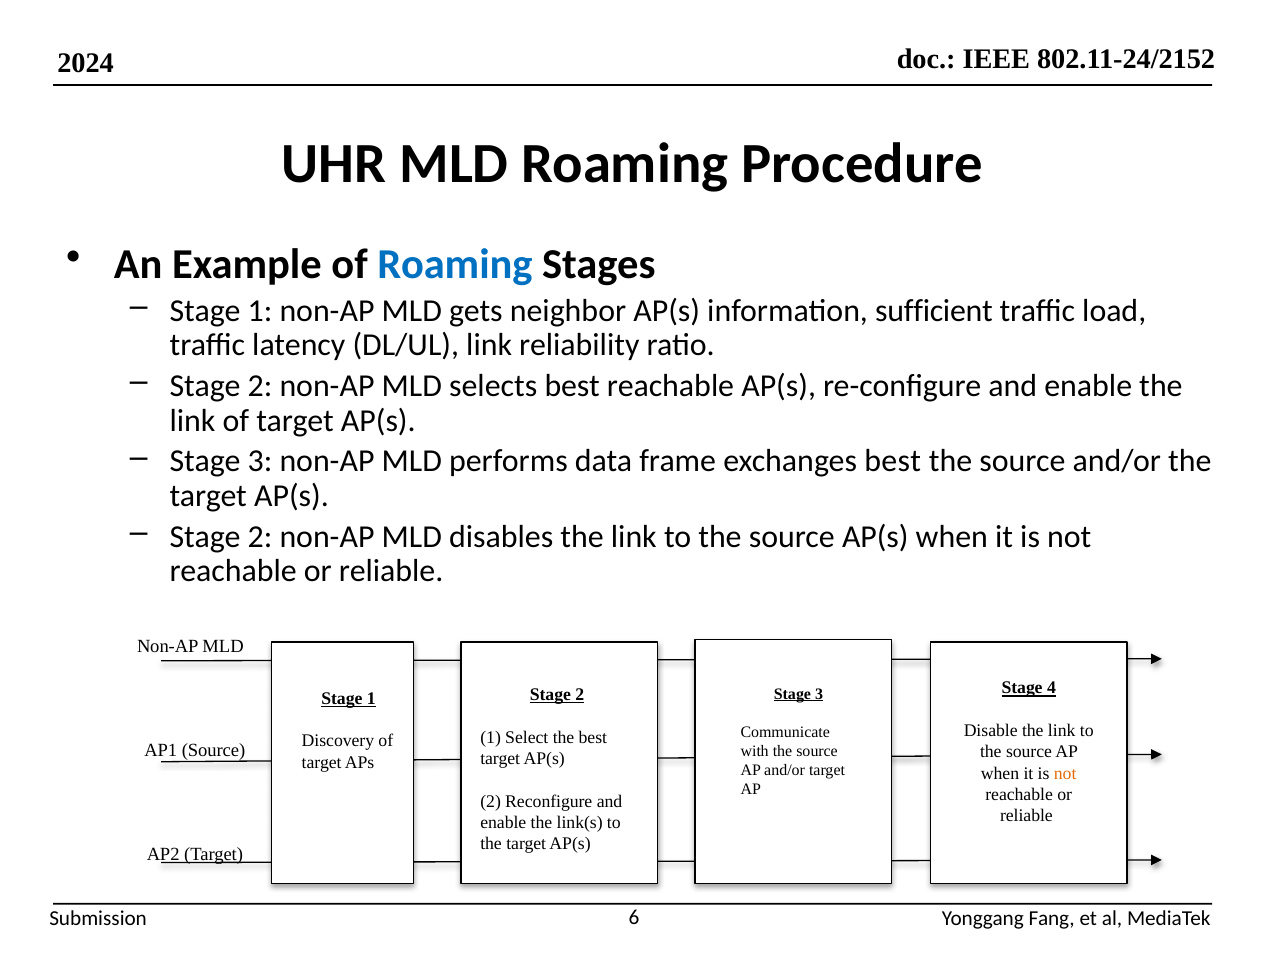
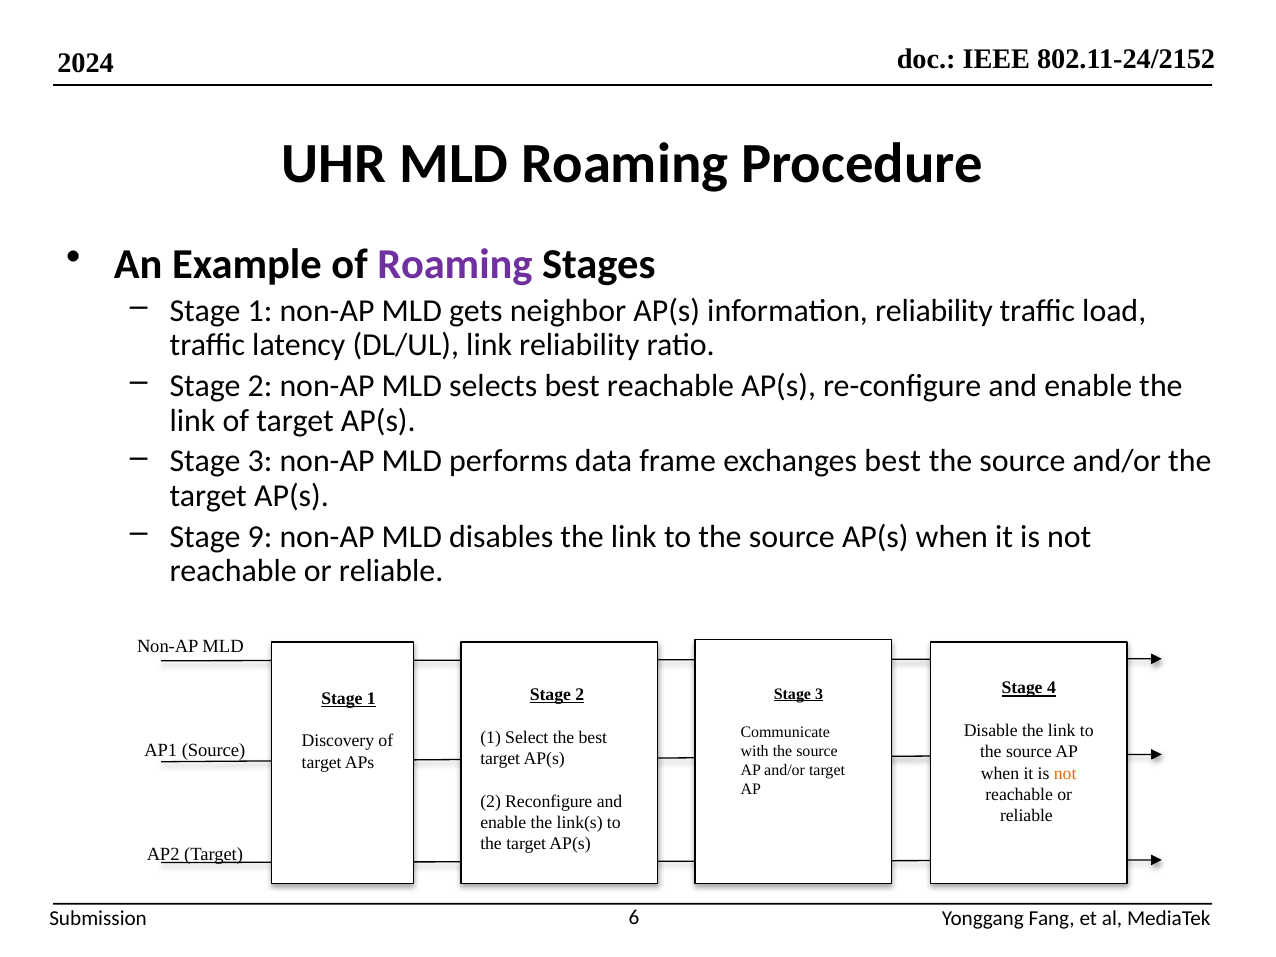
Roaming colour: blue -> purple (455, 264)
information sufficient: sufficient -> reliability (934, 311)
2: 2 -> 9 (260, 537)
